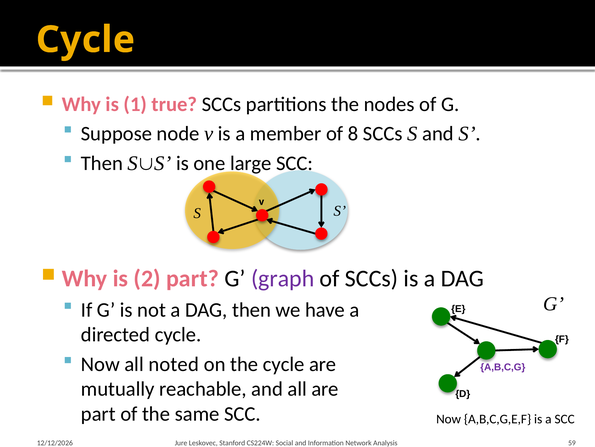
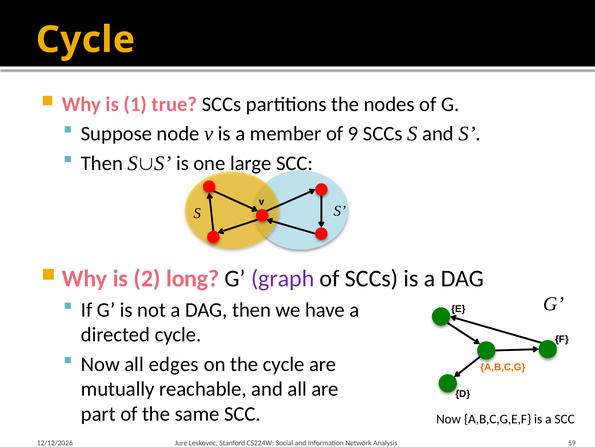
8: 8 -> 9 (353, 133)
2 part: part -> long (193, 278)
noted: noted -> edges (174, 364)
A,B,C,G colour: purple -> orange (503, 367)
